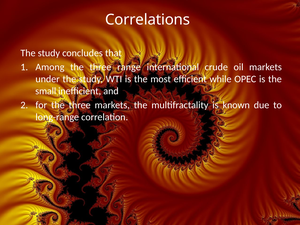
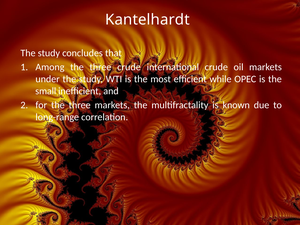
Correlations: Correlations -> Kantelhardt (147, 20)
three range: range -> crude (129, 67)
